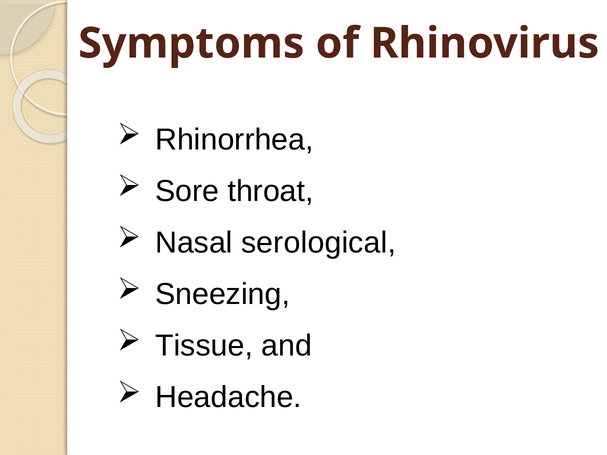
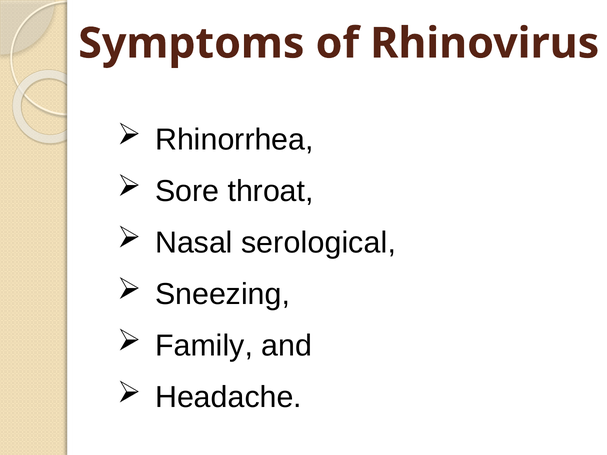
Tissue: Tissue -> Family (204, 346)
